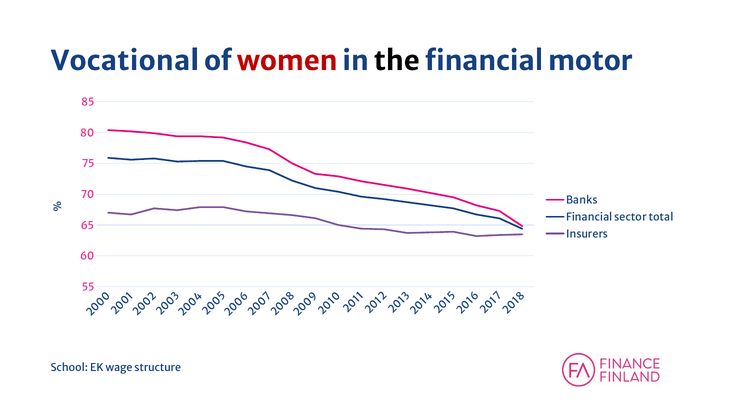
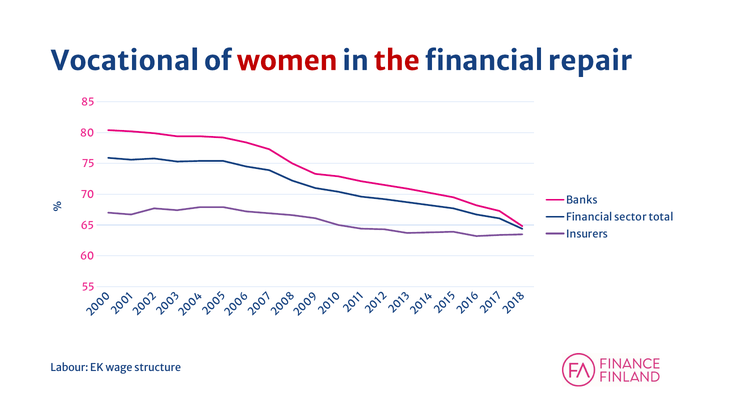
the colour: black -> red (397, 61)
motor: motor -> repair (590, 61)
School: School -> Labour (69, 368)
